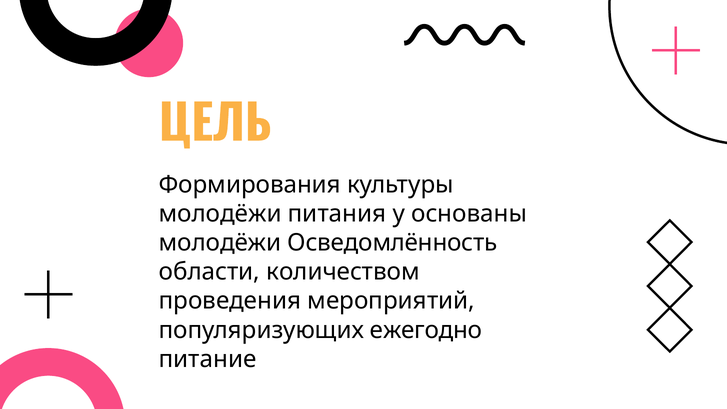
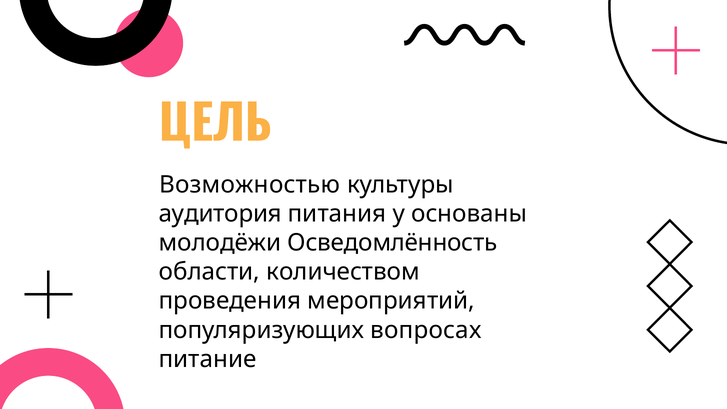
Формирования: Формирования -> Возможностью (250, 185)
молодёжи: молодёжи -> аудитория (220, 214)
ежегодно: ежегодно -> вопросах (426, 330)
